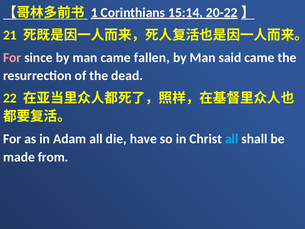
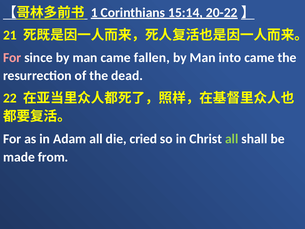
said: said -> into (230, 57)
have: have -> cried (143, 139)
all colour: light blue -> light green (232, 139)
